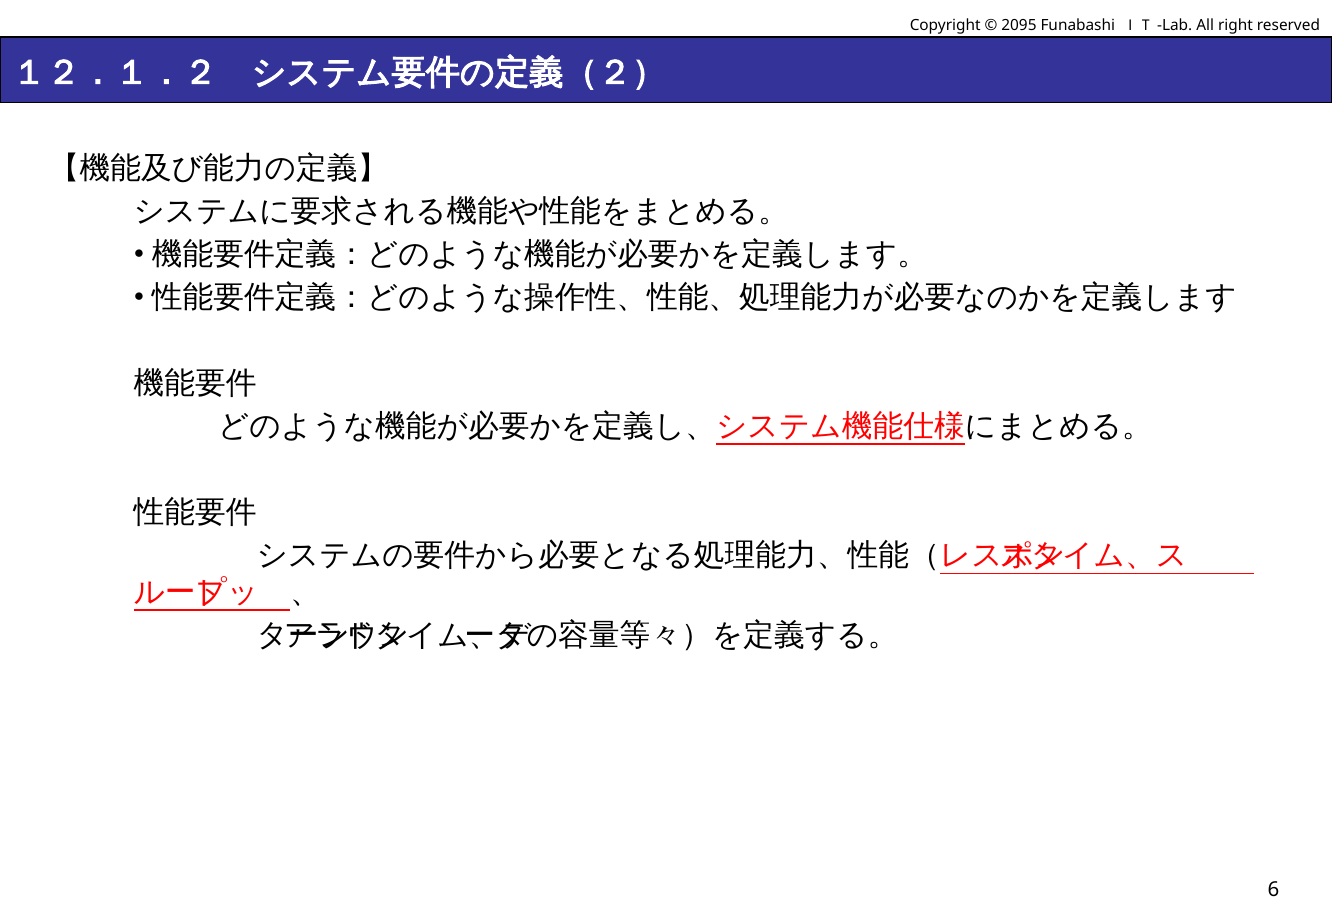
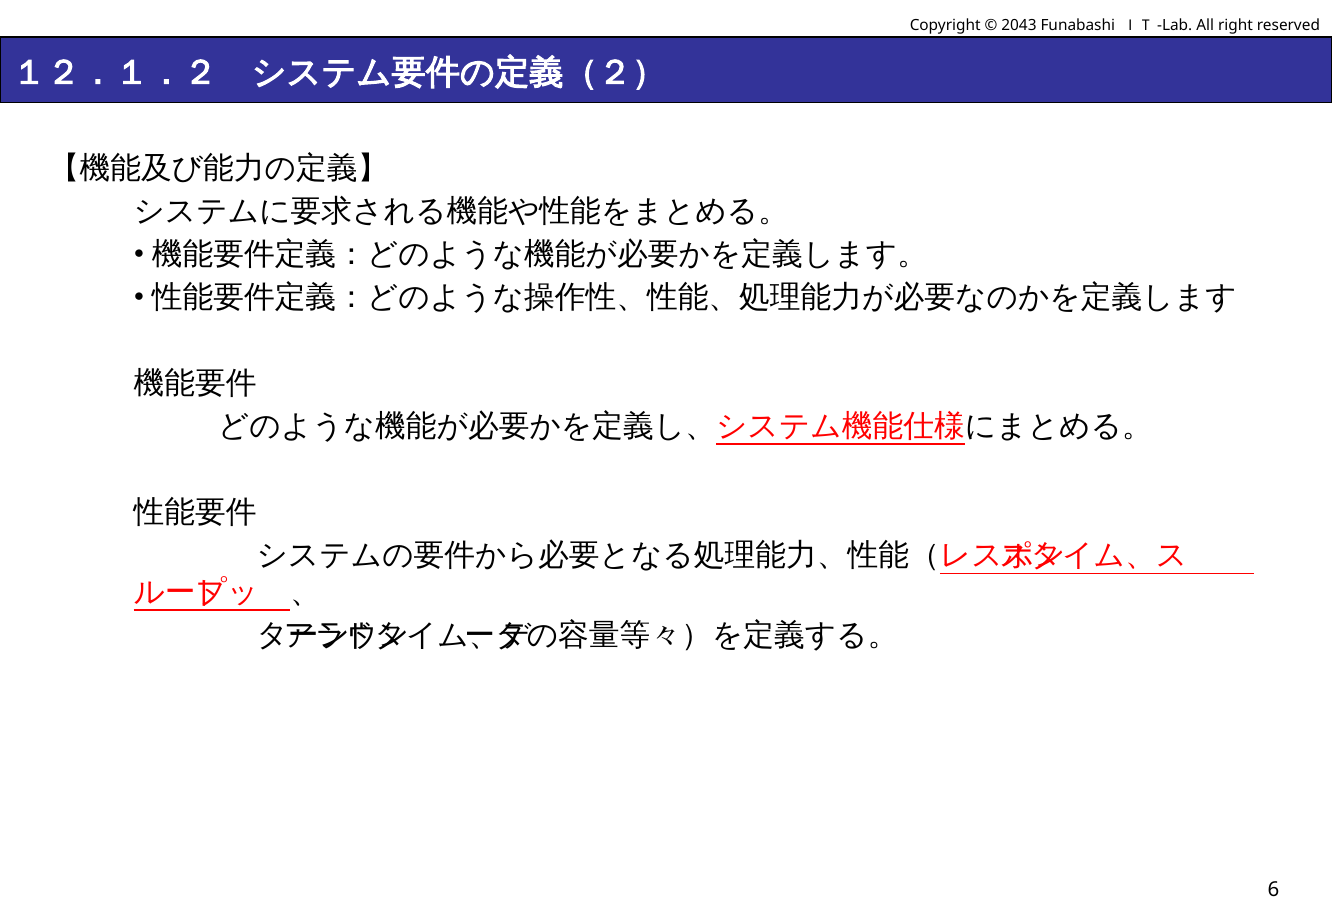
2095: 2095 -> 2043 (1019, 25)
